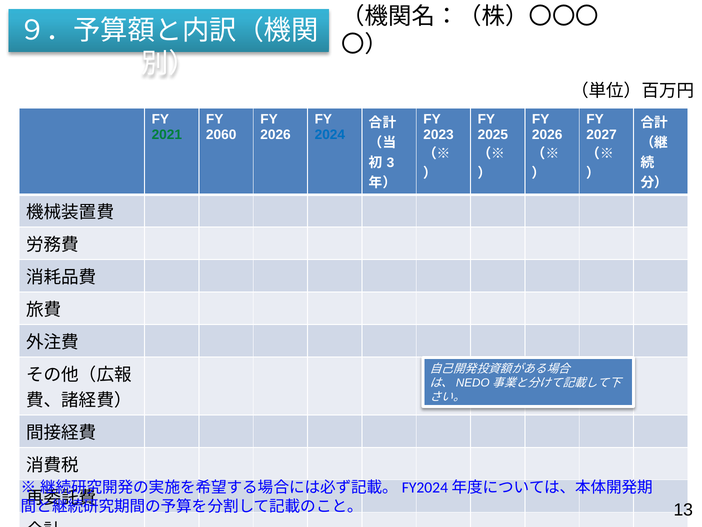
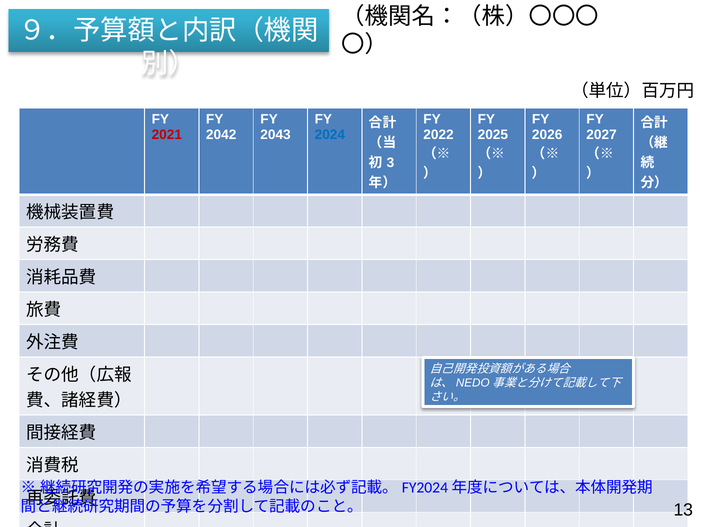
2021 colour: green -> red (167, 135)
2060: 2060 -> 2042 (221, 135)
2026: 2026 -> 2043 (276, 135)
2023: 2023 -> 2022 (439, 135)
